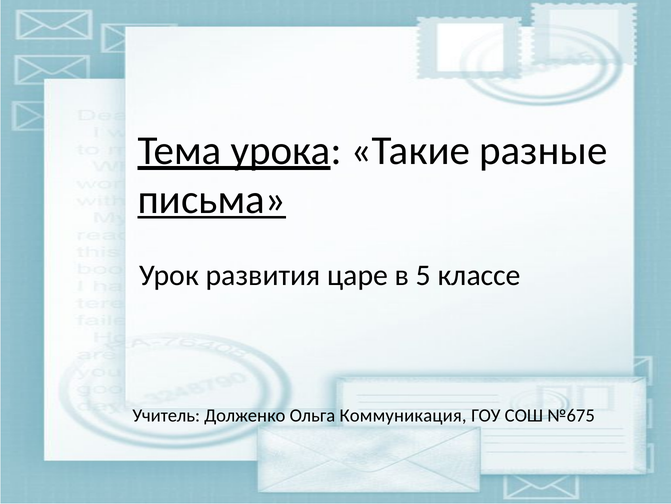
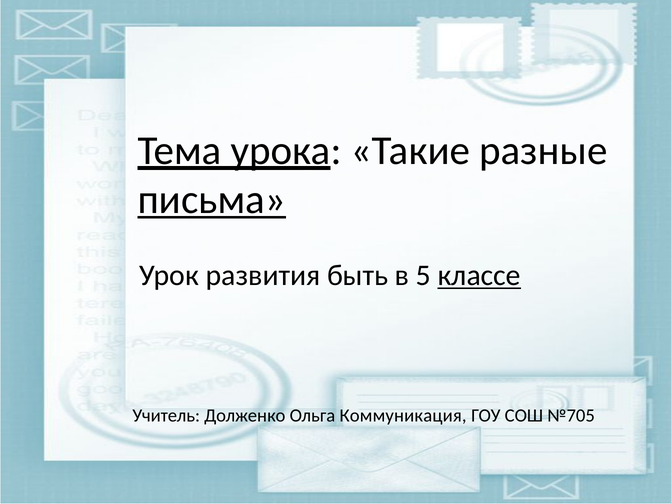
царе: царе -> быть (358, 275)
классе underline: none -> present (479, 275)
№675: №675 -> №705 (571, 415)
